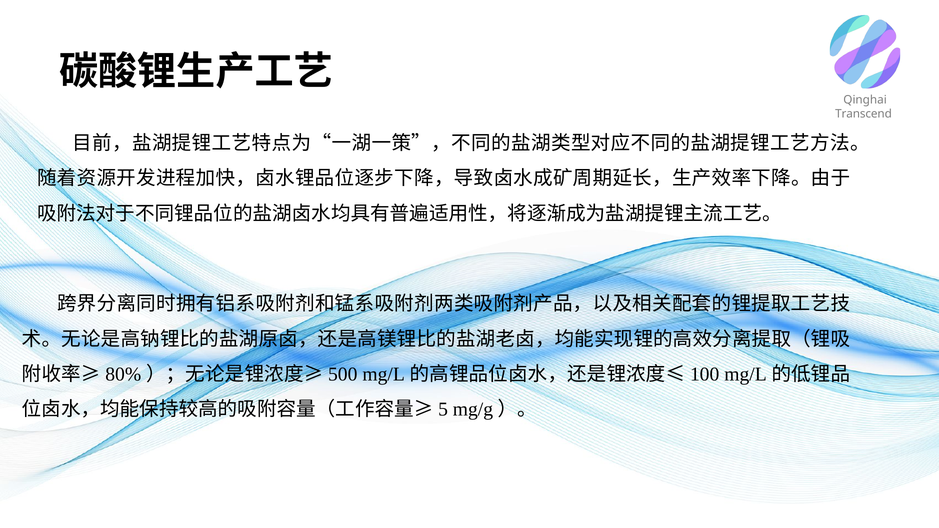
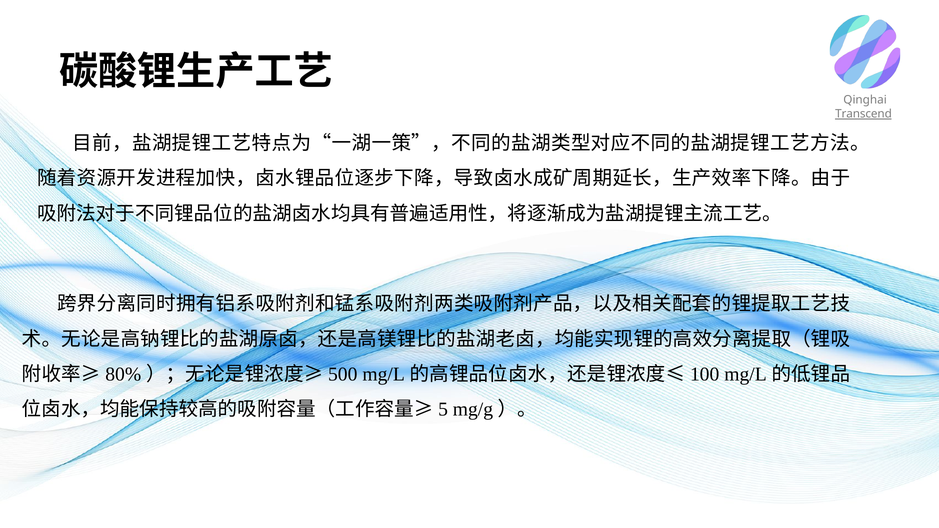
Transcend underline: none -> present (864, 114)
